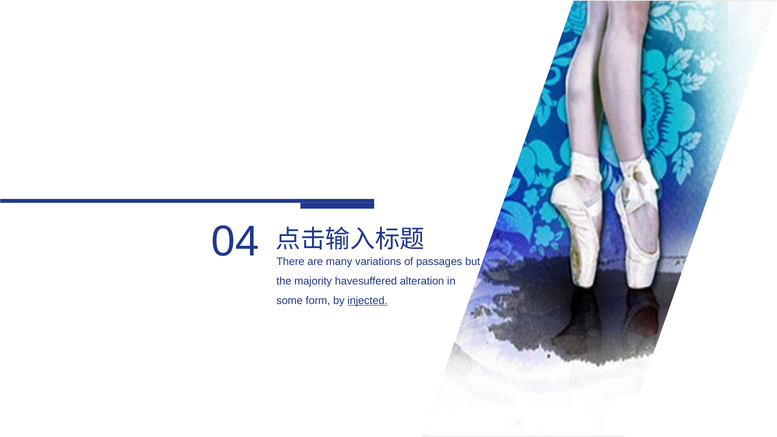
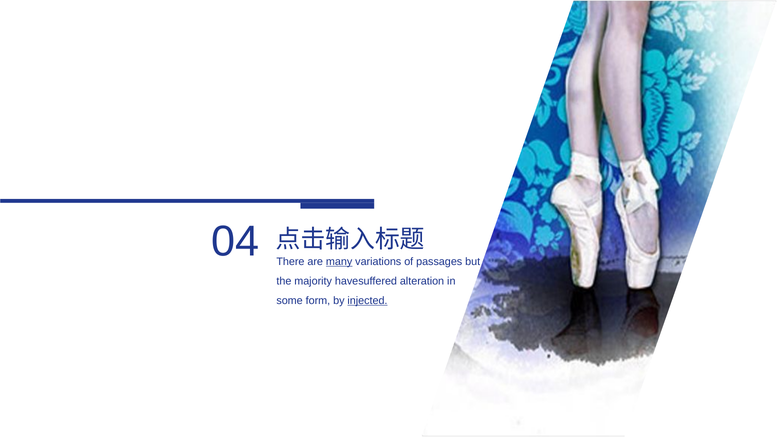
many underline: none -> present (339, 262)
